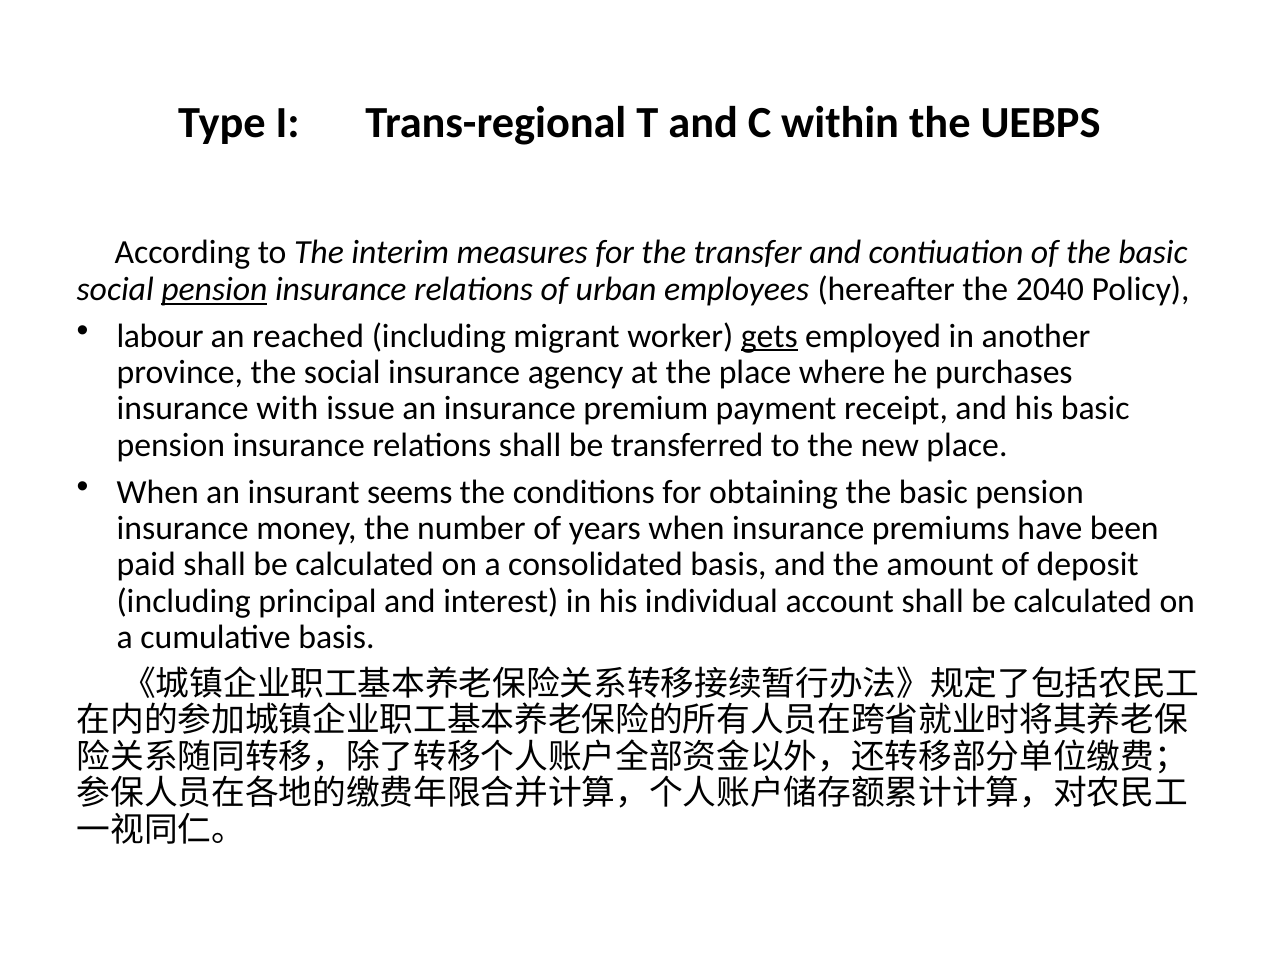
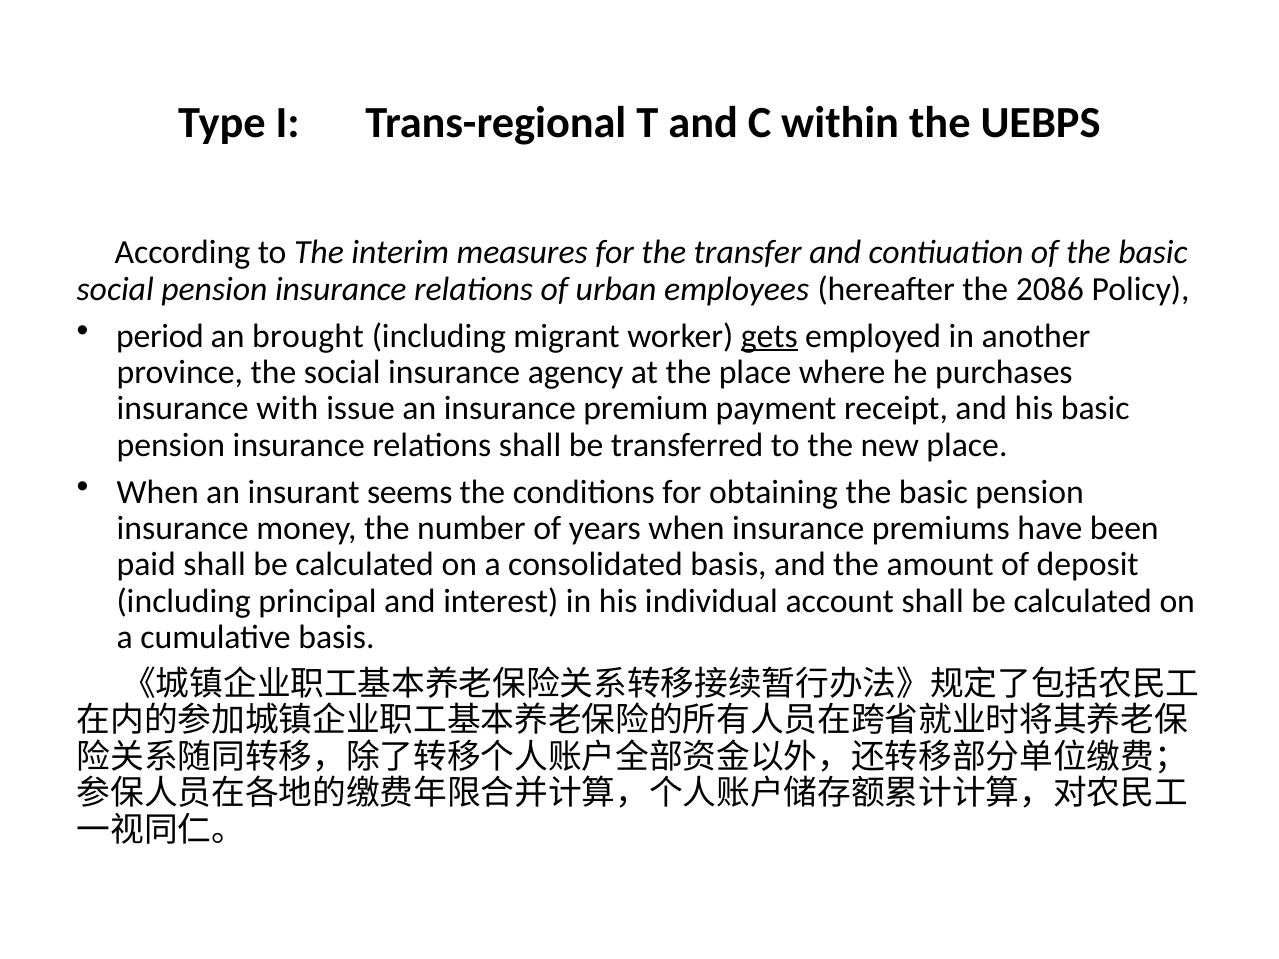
pension underline: present -> none (214, 289)
2040: 2040 -> 2086 (1050, 289)
labour: labour -> period (160, 336)
reached: reached -> brought (308, 336)
